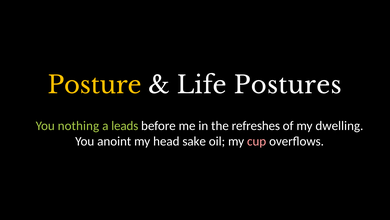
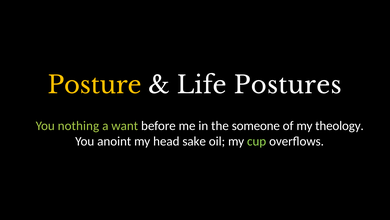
leads: leads -> want (125, 125)
refreshes: refreshes -> someone (256, 125)
dwelling: dwelling -> theology (340, 125)
cup colour: pink -> light green (257, 141)
